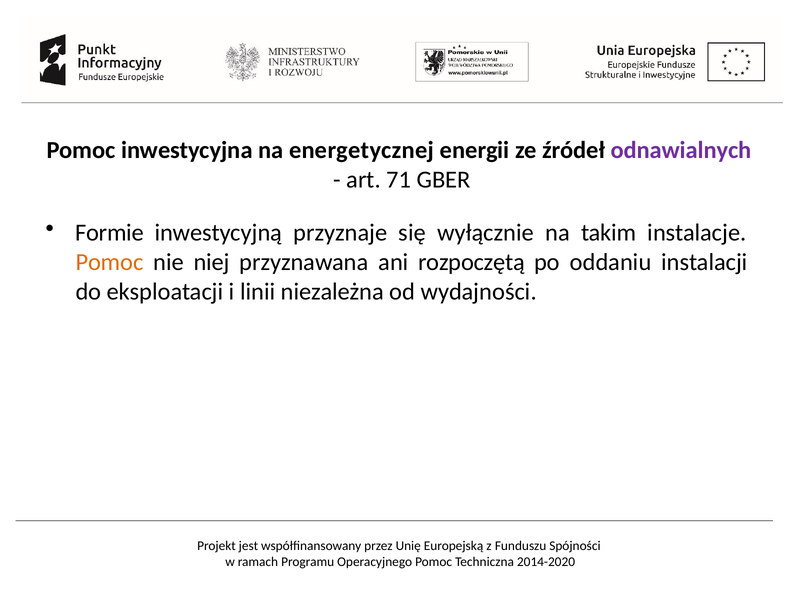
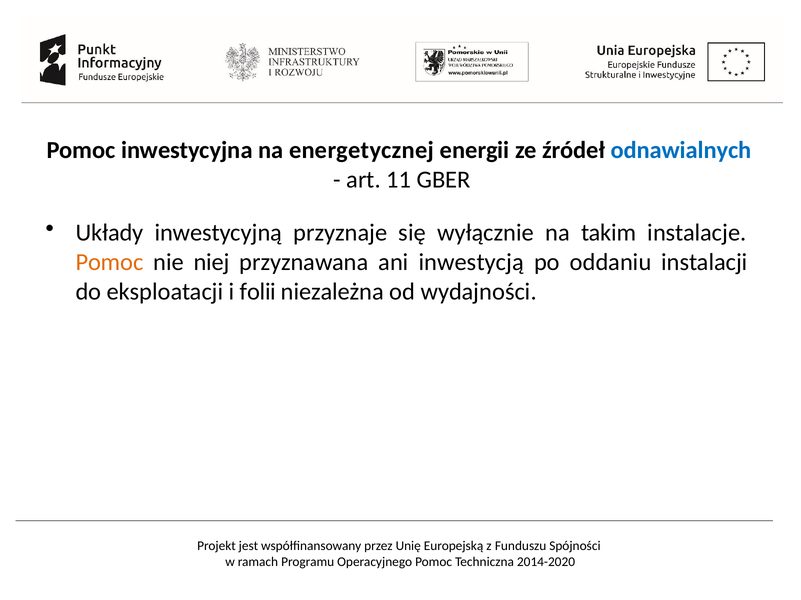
odnawialnych colour: purple -> blue (681, 150)
71: 71 -> 11 (399, 180)
Formie: Formie -> Układy (110, 233)
rozpoczętą: rozpoczętą -> inwestycją (471, 262)
linii: linii -> folii (258, 292)
